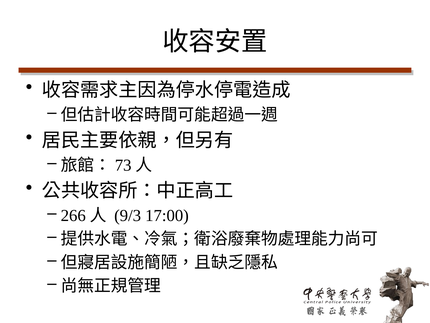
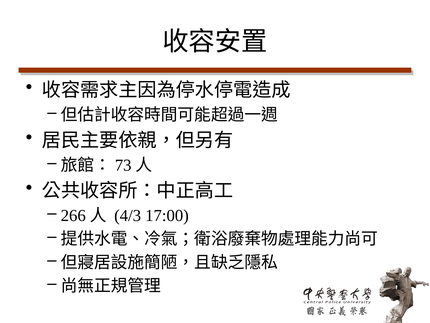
9/3: 9/3 -> 4/3 (128, 215)
